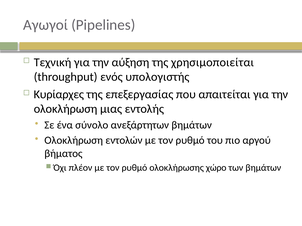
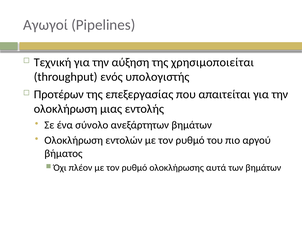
Κυρίαρχες: Κυρίαρχες -> Προτέρων (59, 95)
χώρο: χώρο -> αυτά (216, 168)
